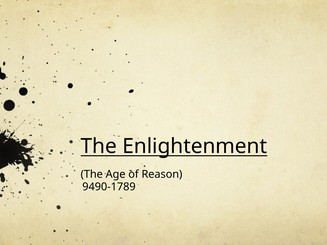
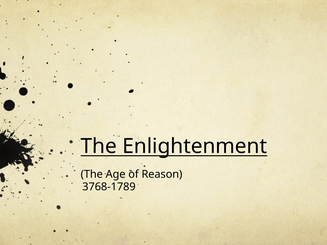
9490-1789: 9490-1789 -> 3768-1789 (109, 187)
